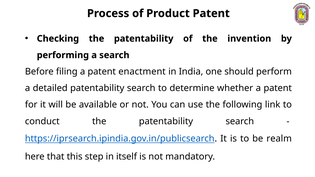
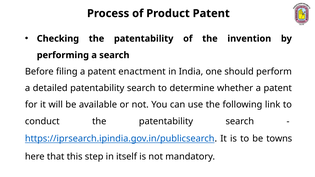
realm: realm -> towns (279, 139)
